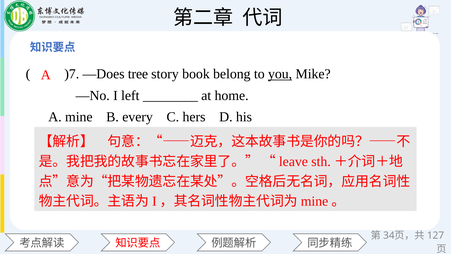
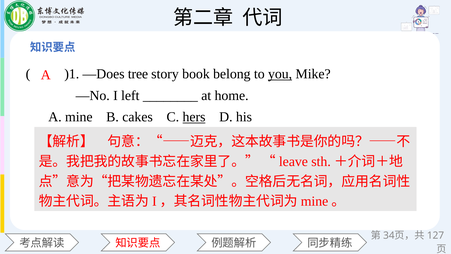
)7: )7 -> )1 (72, 74)
every: every -> cakes (138, 117)
hers underline: none -> present (194, 117)
